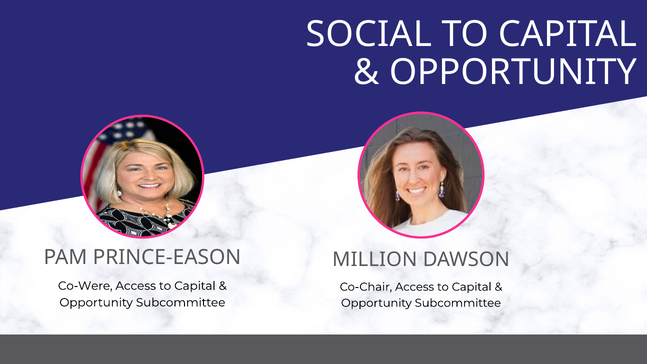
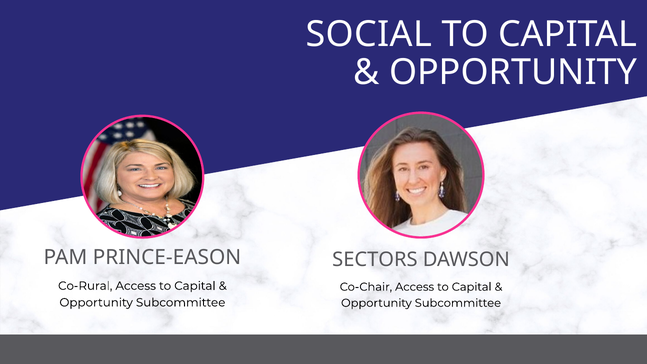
MILLION: MILLION -> SECTORS (375, 259)
Co-Were: Co-Were -> Co-Rural (85, 286)
